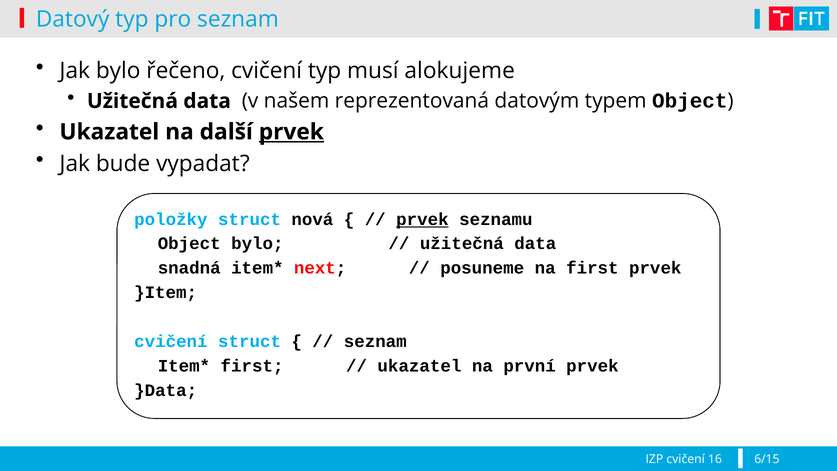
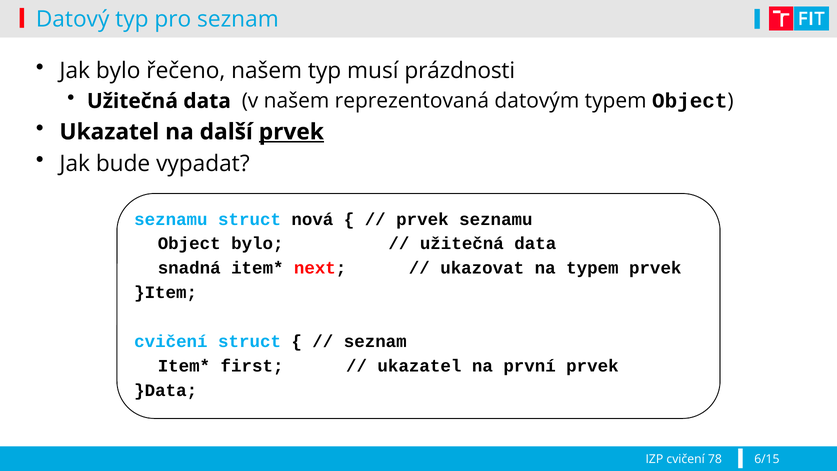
řečeno cvičení: cvičení -> našem (267, 71)
alokujeme: alokujeme -> prázdnosti (460, 71)
položky: položky -> seznamu (171, 219)
prvek underline: present -> none (422, 219)
posuneme: posuneme -> ukazovat (482, 268)
na first: first -> typem (592, 268)
16: 16 -> 78 (715, 459)
